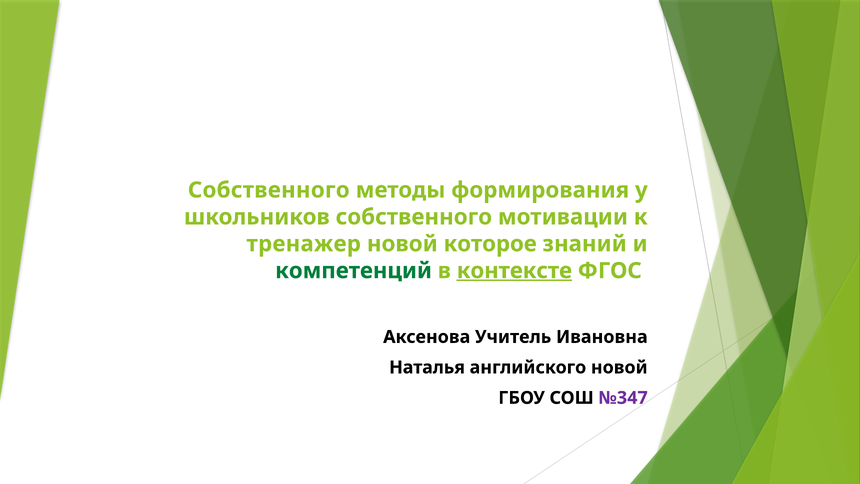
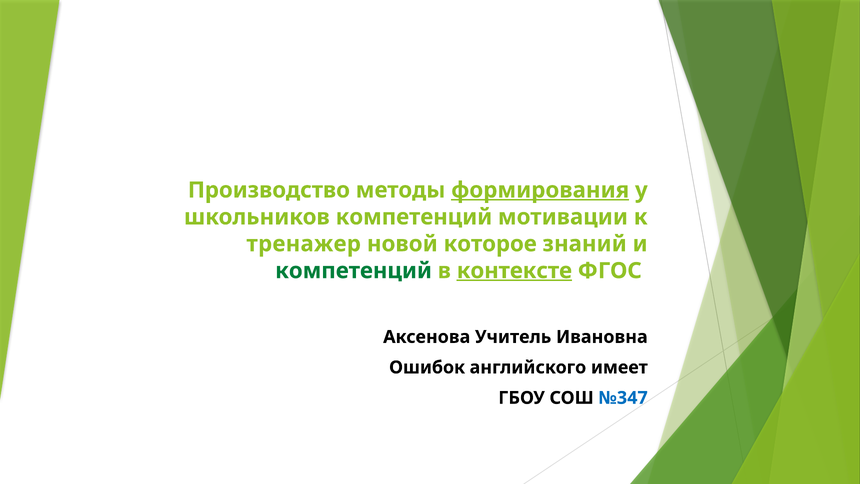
Собственного: Собственного -> Производство (269, 190)
формирования underline: none -> present (540, 190)
школьников собственного: собственного -> компетенций (414, 217)
Наталья: Наталья -> Ошибок (427, 367)
английского новой: новой -> имеет (619, 367)
№347 colour: purple -> blue (623, 398)
